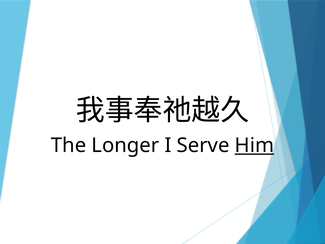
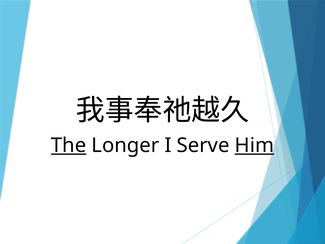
The underline: none -> present (69, 145)
